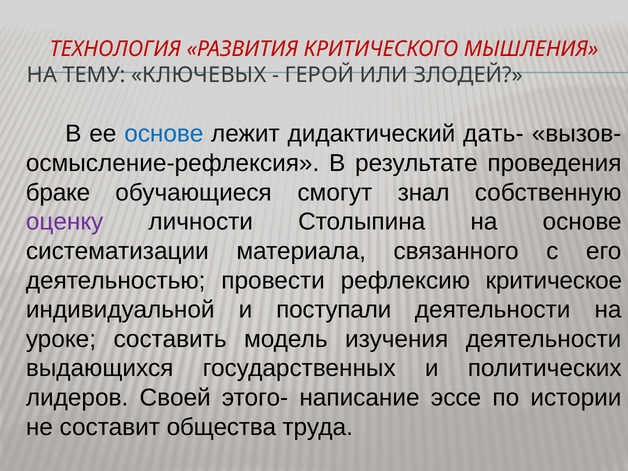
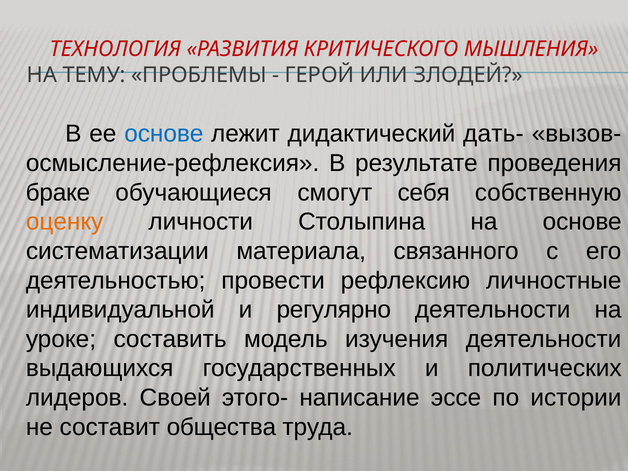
КЛЮЧЕВЫХ: КЛЮЧЕВЫХ -> ПРОБЛЕМЫ (199, 75)
знал: знал -> себя (424, 192)
оценку colour: purple -> orange (65, 222)
критическое: критическое -> личностные (554, 280)
поступали: поступали -> регулярно (334, 310)
